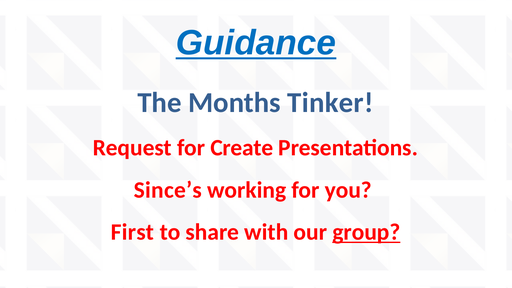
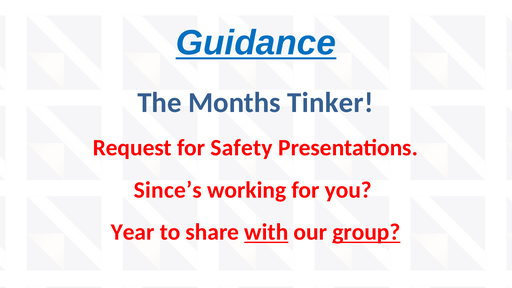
Create: Create -> Safety (242, 148)
First: First -> Year (133, 232)
with underline: none -> present (266, 232)
